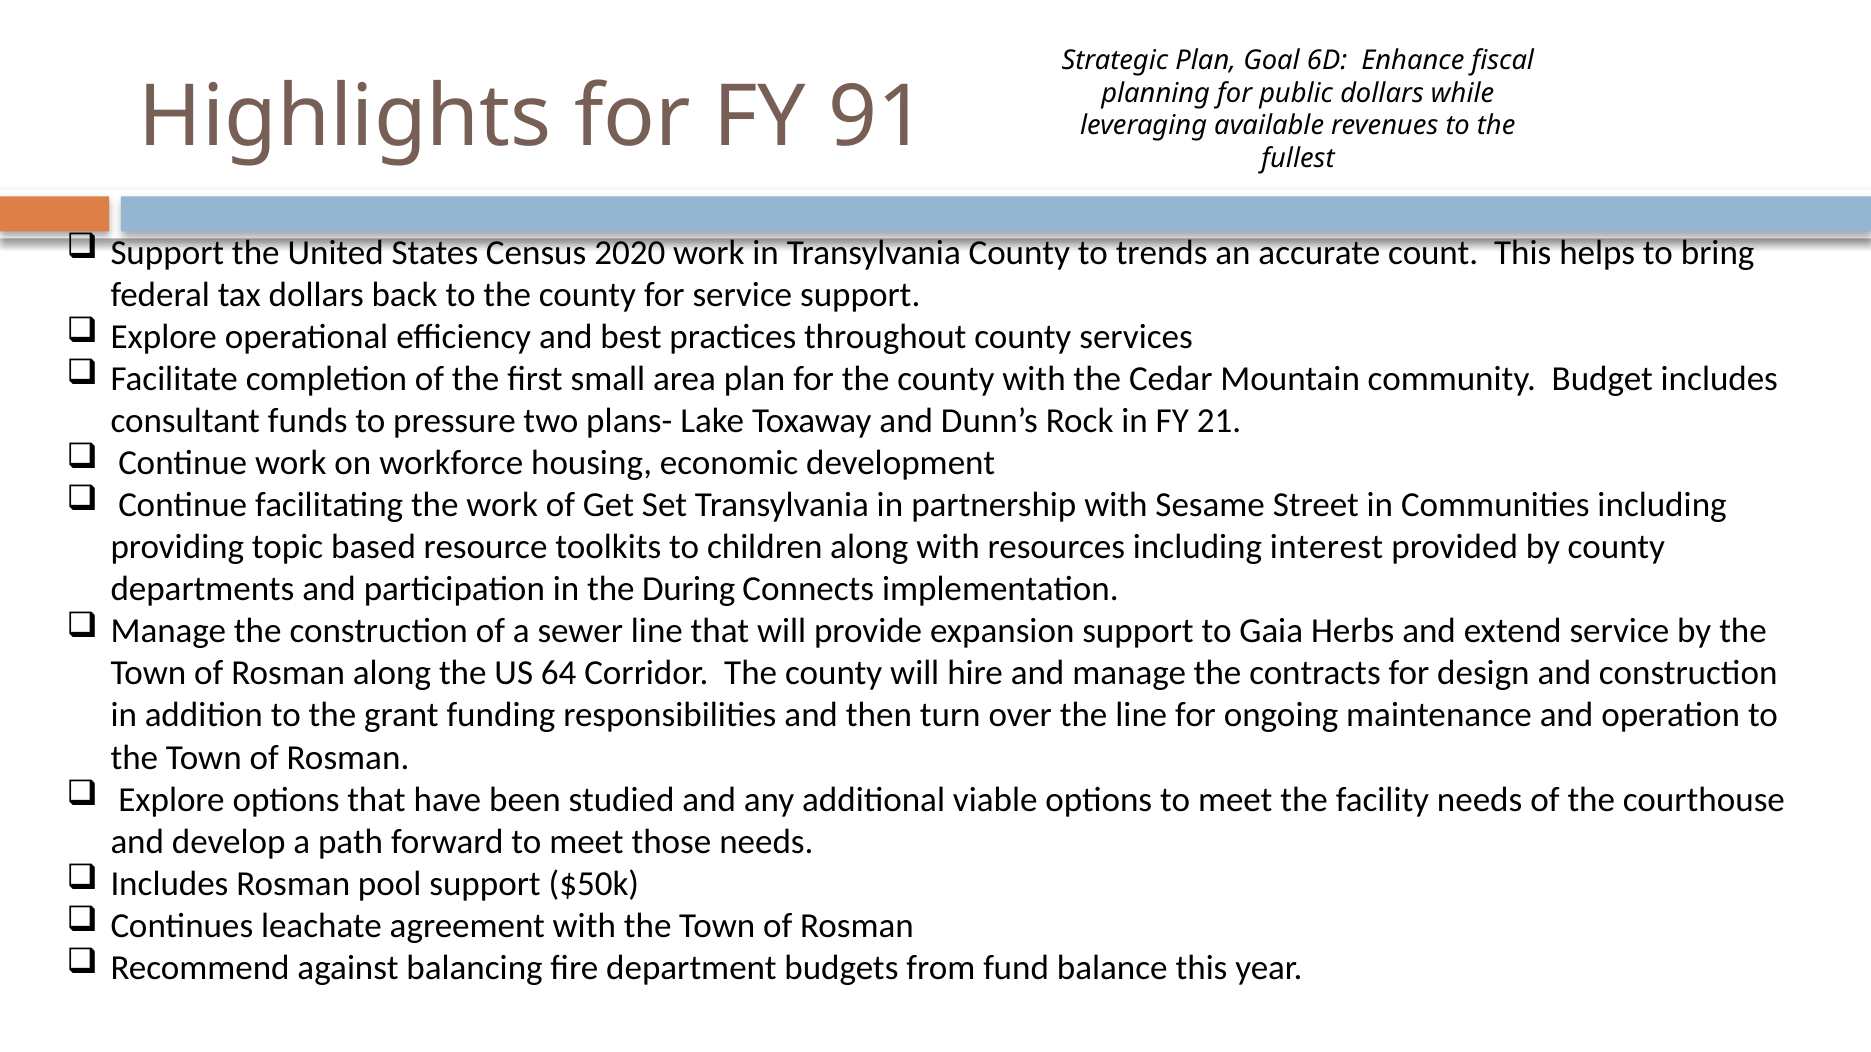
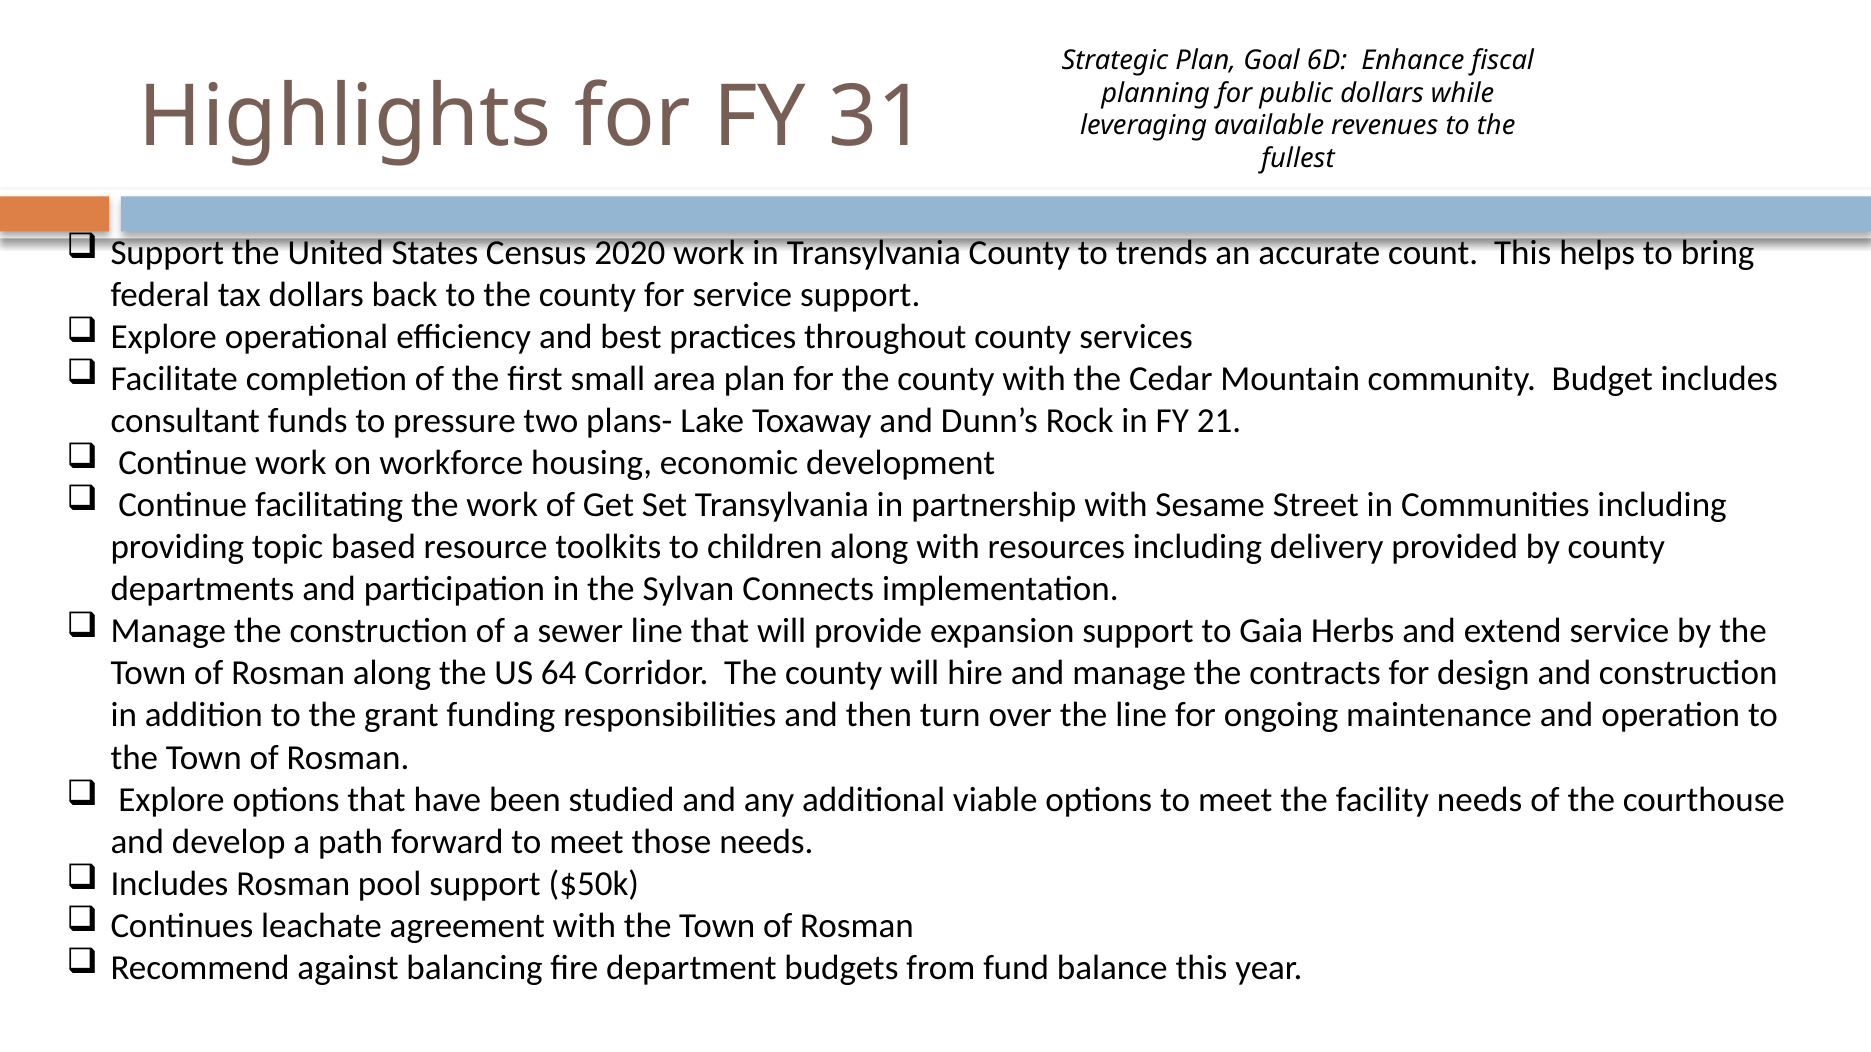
91: 91 -> 31 (877, 117)
interest: interest -> delivery (1327, 547)
During: During -> Sylvan (688, 589)
